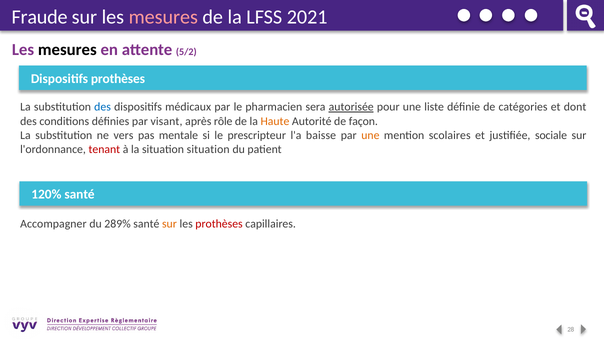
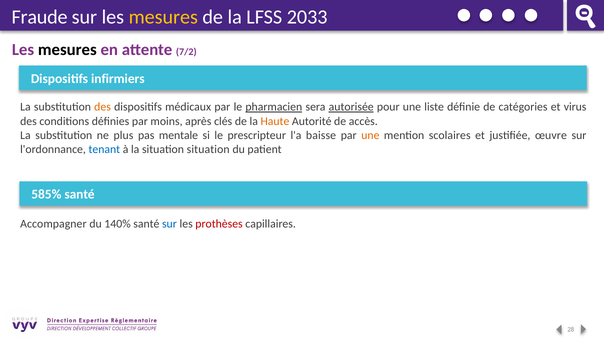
mesures colour: pink -> yellow (163, 17)
2021: 2021 -> 2033 (307, 17)
5/2: 5/2 -> 7/2 (186, 52)
Dispositifs prothèses: prothèses -> infirmiers (118, 79)
des colour: blue -> orange (103, 107)
pharmacien underline: none -> present (274, 107)
dont: dont -> virus (575, 107)
visant: visant -> moins (167, 121)
rôle: rôle -> clés (223, 121)
façon: façon -> accès (363, 121)
vers: vers -> plus (123, 135)
sociale: sociale -> œuvre (551, 135)
tenant colour: red -> blue (104, 149)
120%: 120% -> 585% (46, 194)
289%: 289% -> 140% (118, 224)
sur colour: orange -> blue (169, 224)
